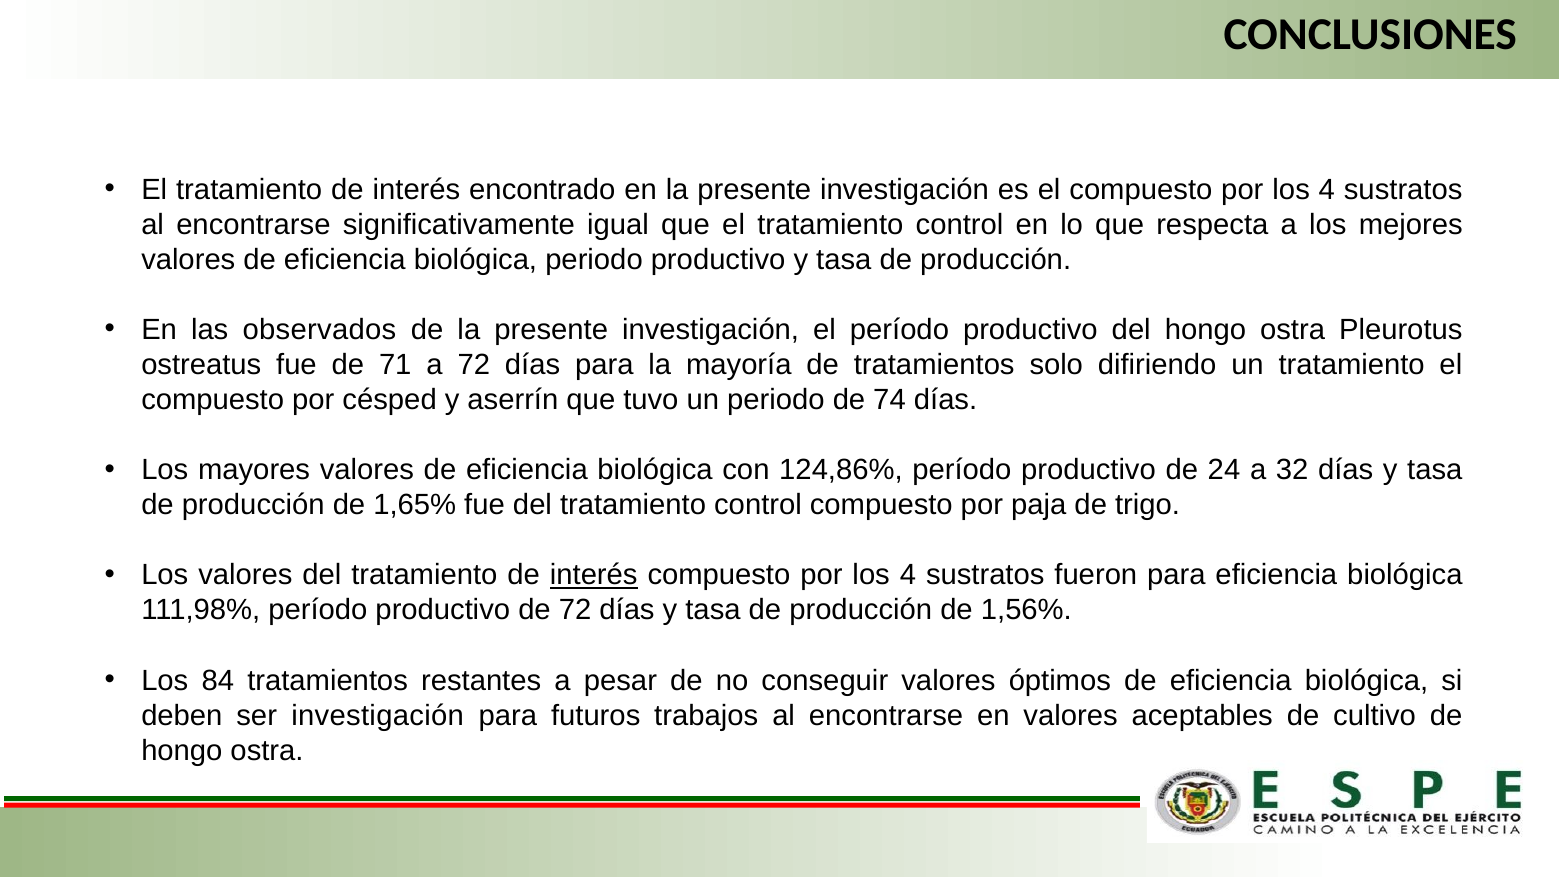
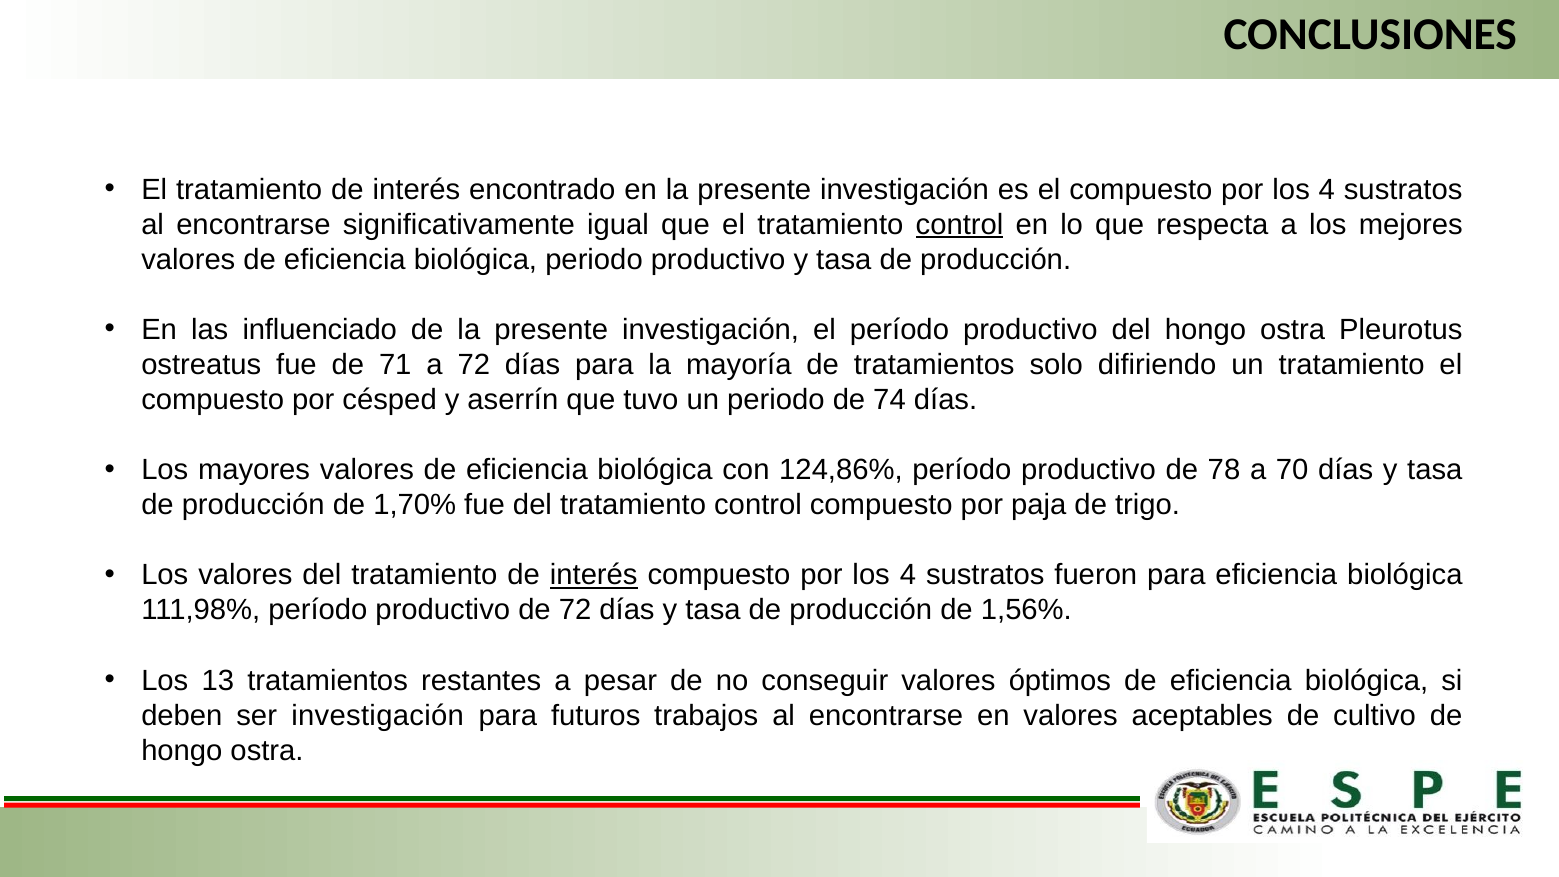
control underline: none -> present (960, 224)
observados: observados -> influenciado (320, 330)
24: 24 -> 78 (1224, 470)
32: 32 -> 70 (1292, 470)
1,65%: 1,65% -> 1,70% (415, 505)
84: 84 -> 13 (218, 680)
